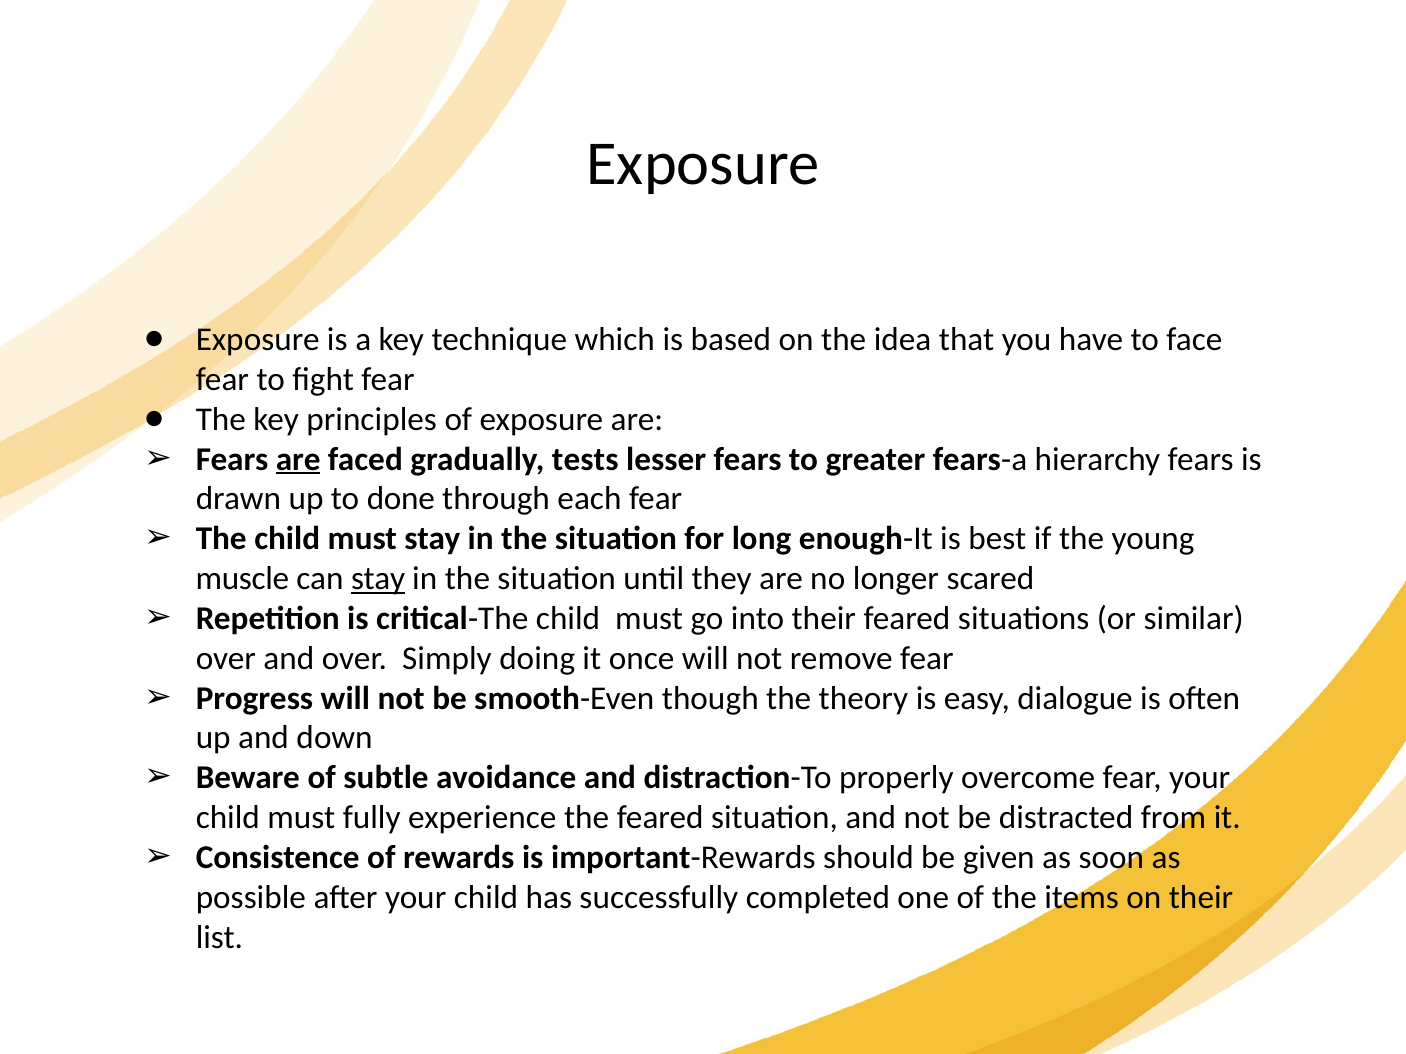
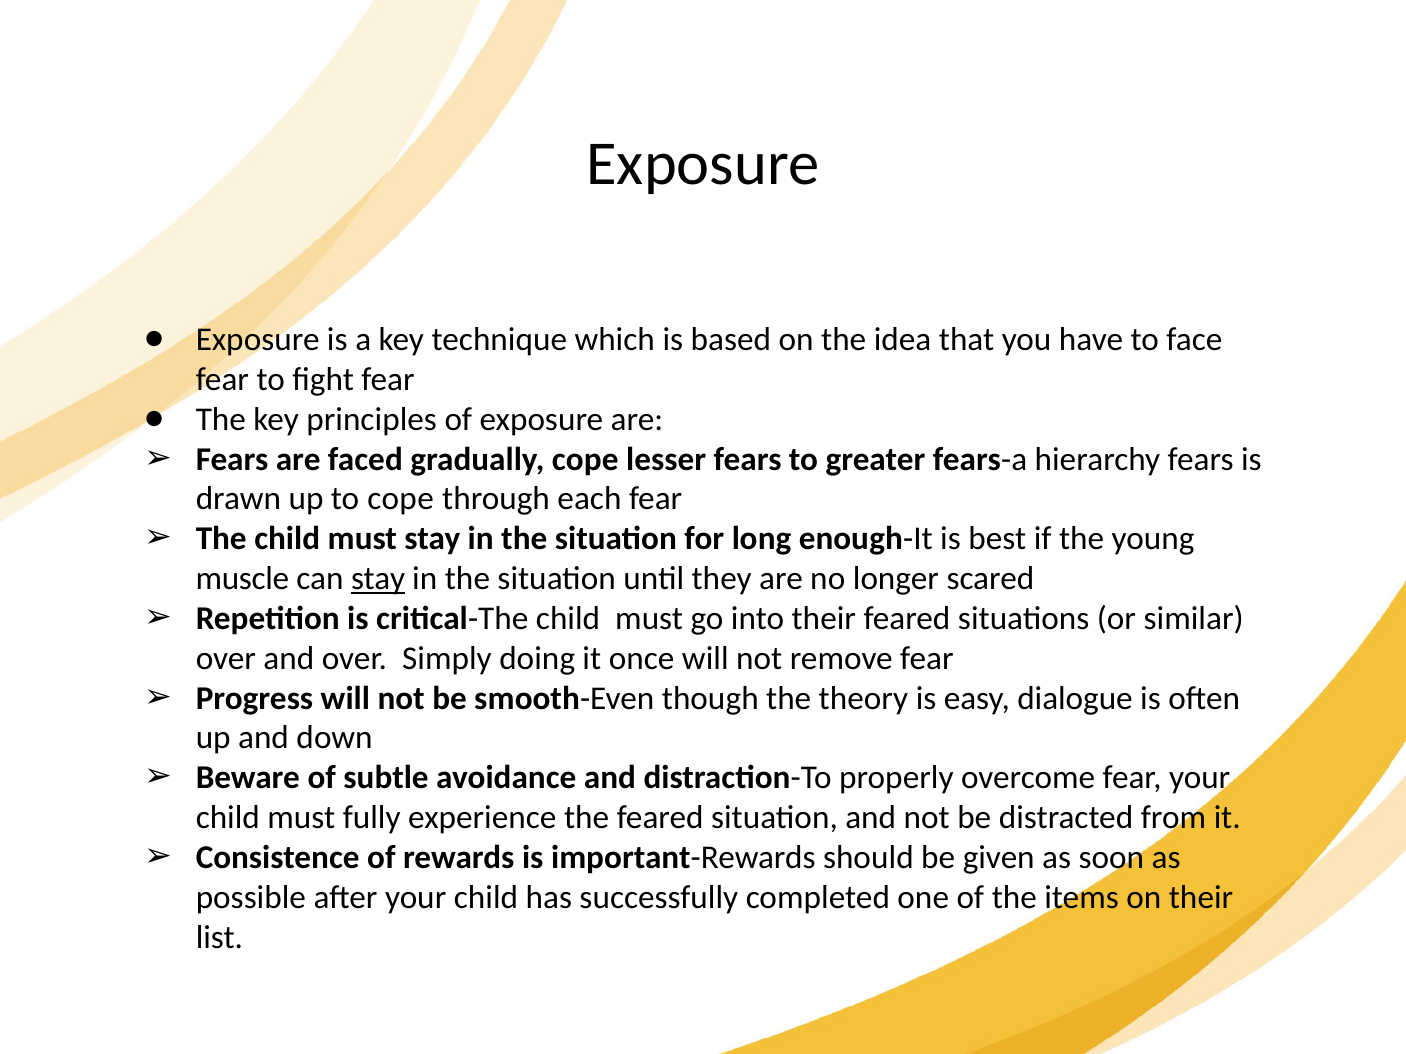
are underline: present -> none (298, 459)
gradually tests: tests -> cope (585, 459)
to done: done -> cope (401, 499)
